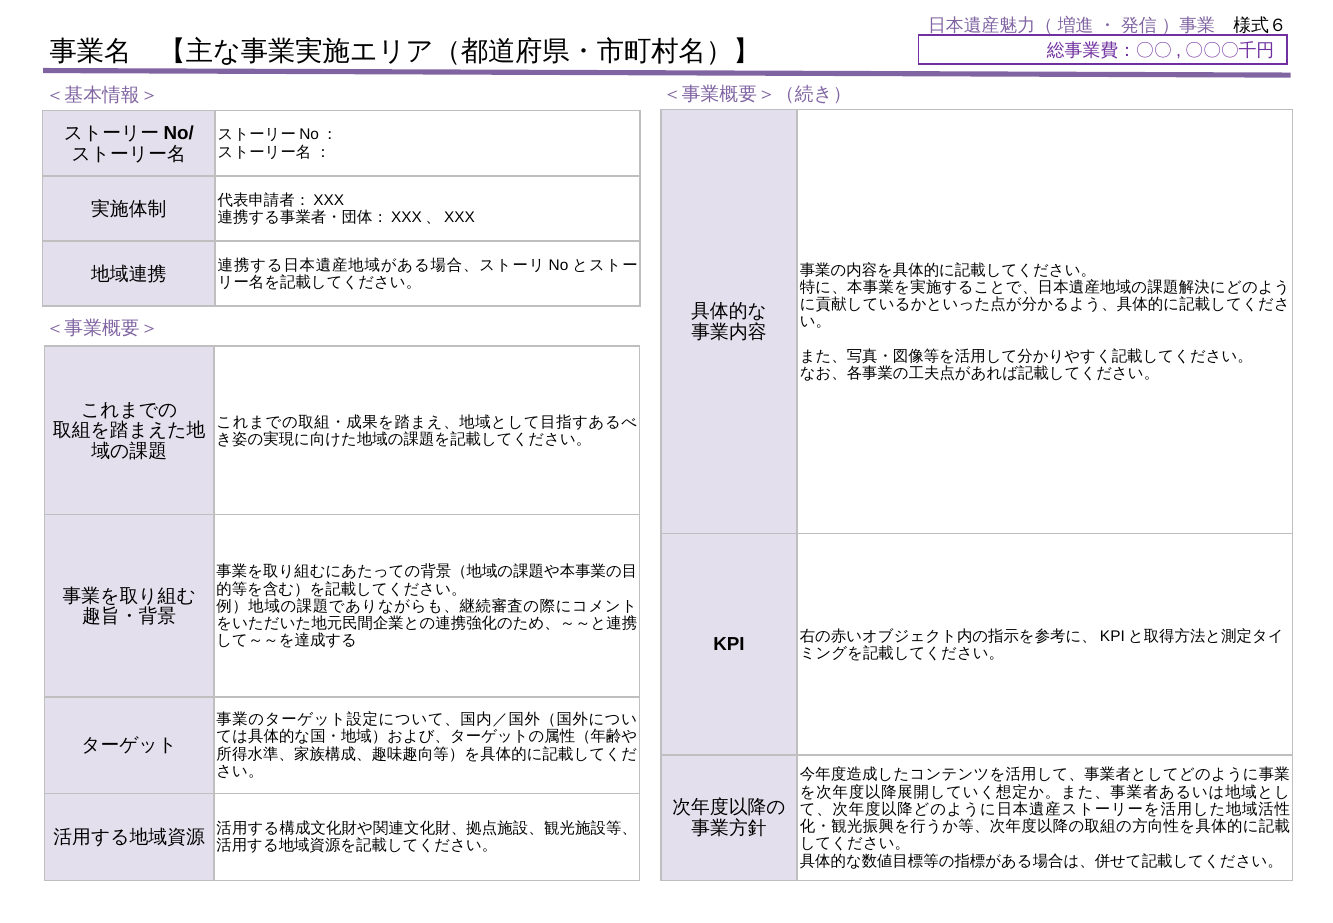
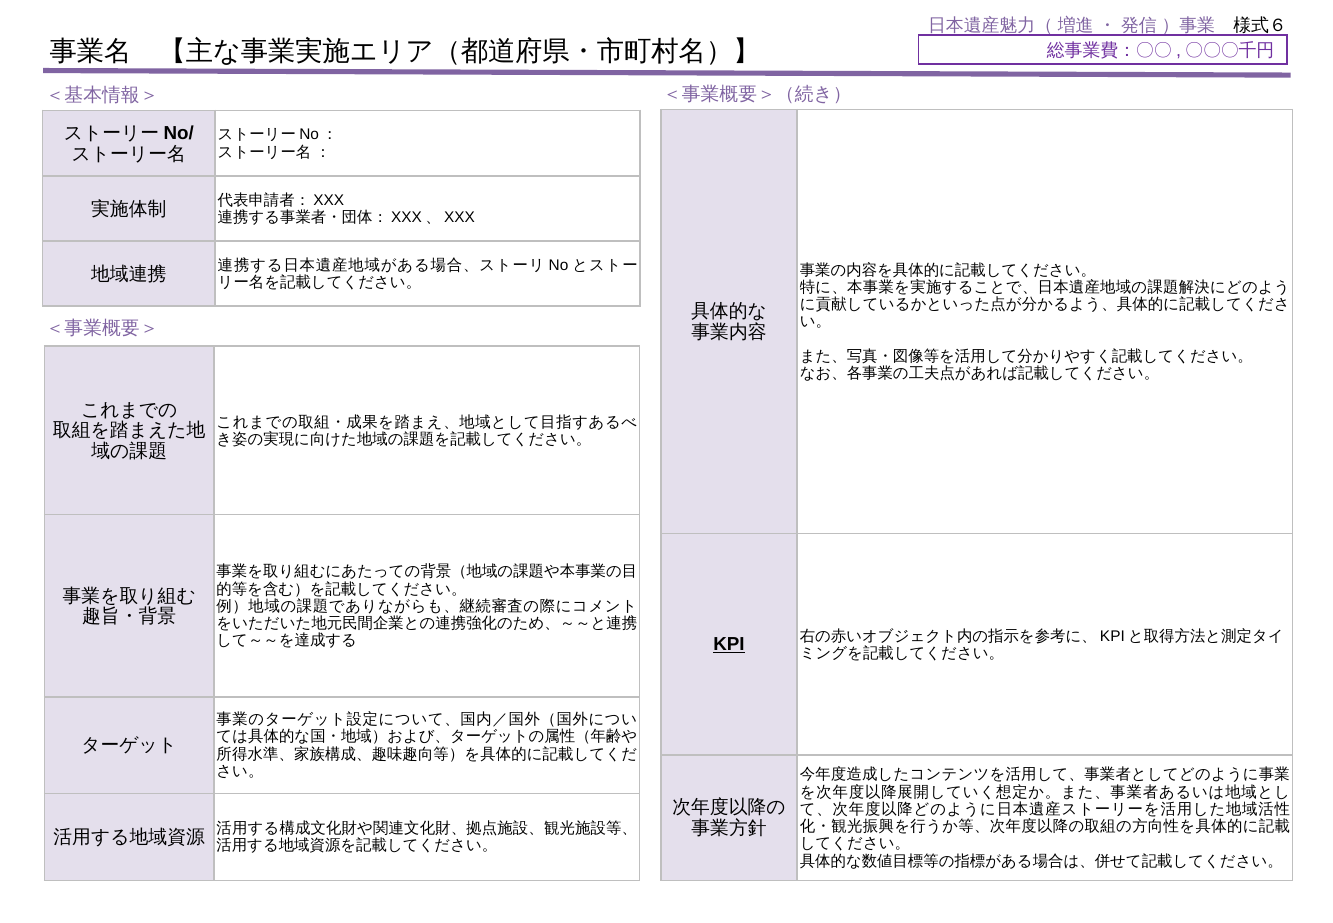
KPI underline: none -> present (729, 645)
